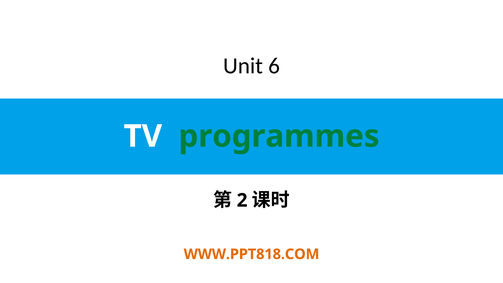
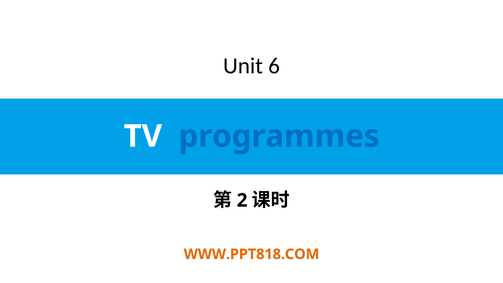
programmes colour: green -> blue (279, 136)
